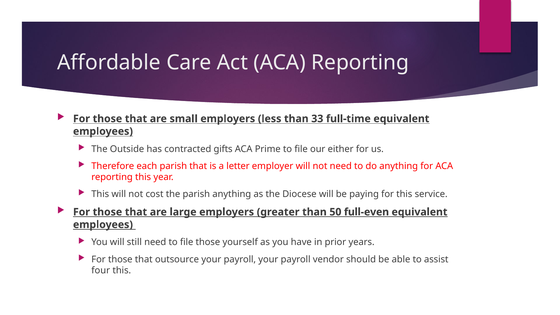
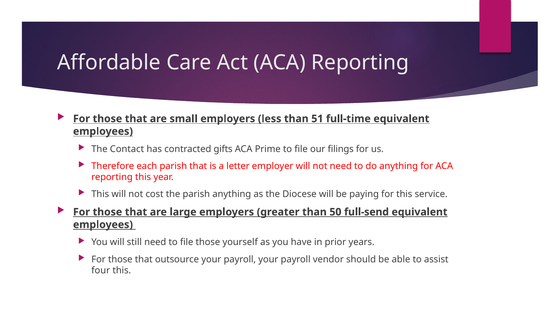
33: 33 -> 51 (317, 119)
Outside: Outside -> Contact (127, 149)
either: either -> filings (341, 149)
full-even: full-even -> full-send (367, 212)
